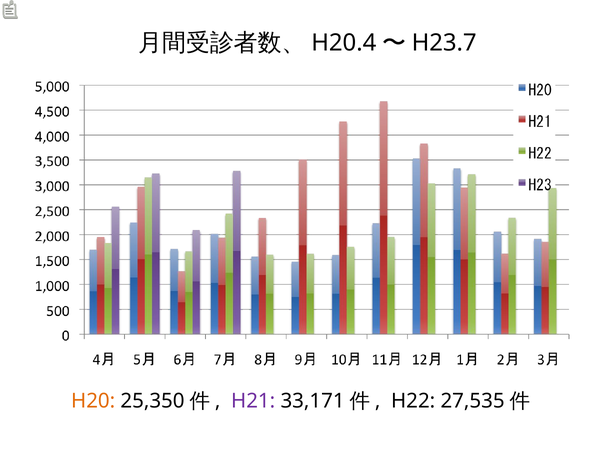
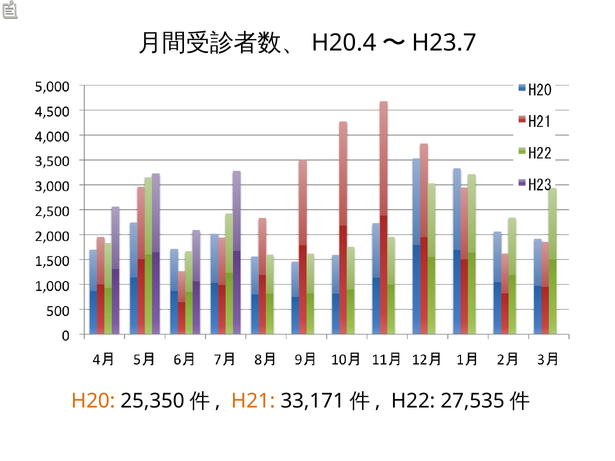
H21 colour: purple -> orange (253, 401)
